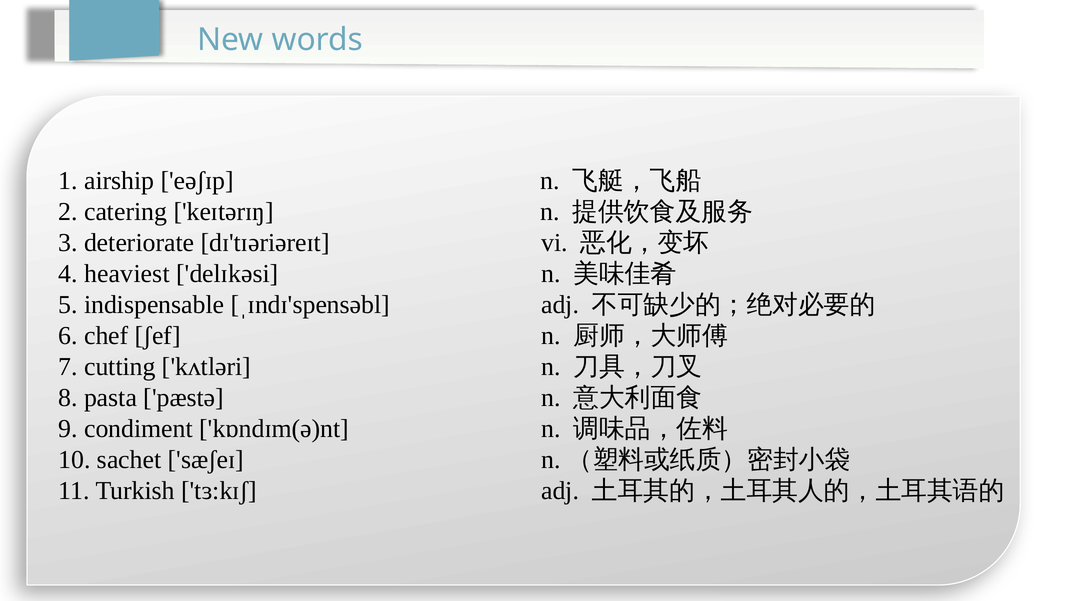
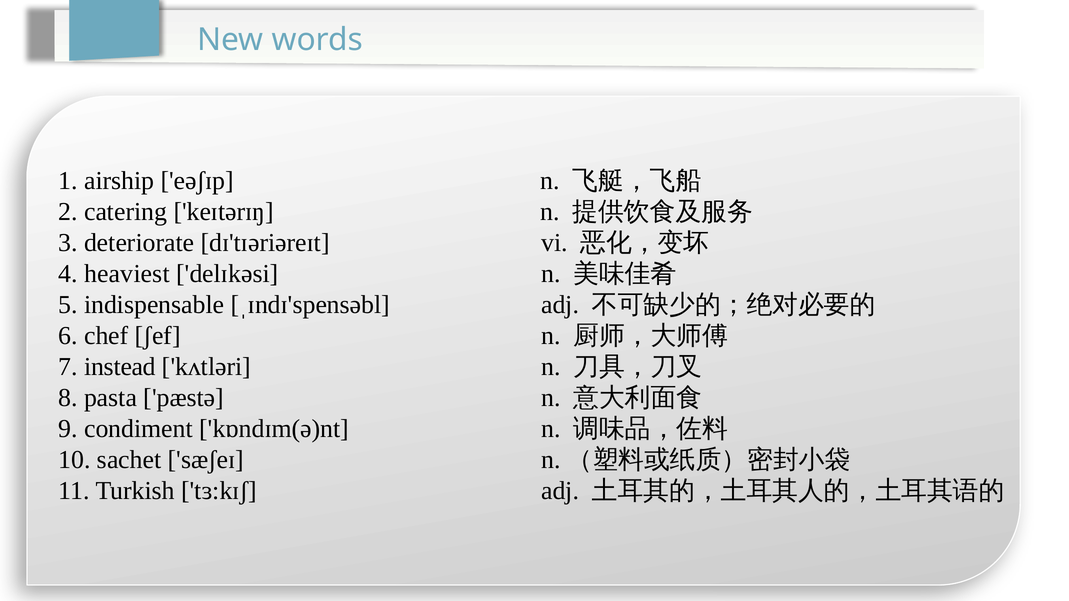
cutting: cutting -> instead (120, 367)
